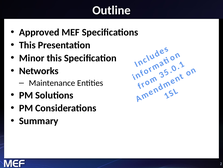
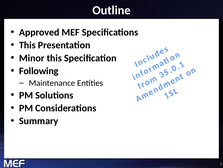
Networks: Networks -> Following (39, 71)
